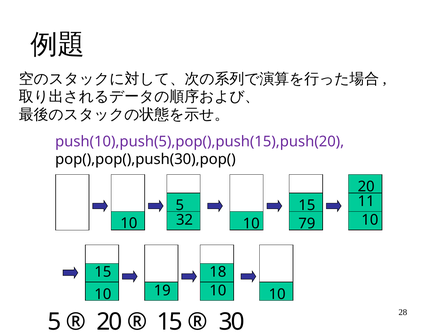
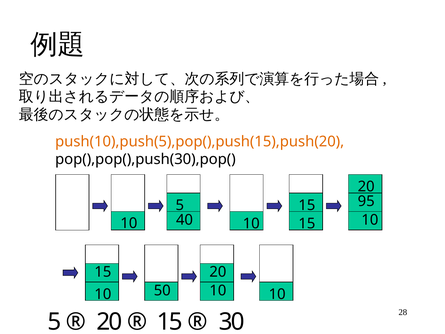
push(10),push(5),pop(),push(15),push(20 colour: purple -> orange (200, 141)
11: 11 -> 95 (366, 201)
32: 32 -> 40 (184, 220)
79: 79 -> 15 (307, 223)
15 18: 18 -> 20 (218, 272)
19: 19 -> 50 (162, 290)
